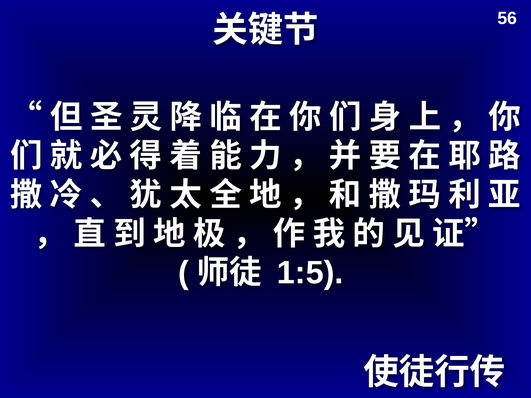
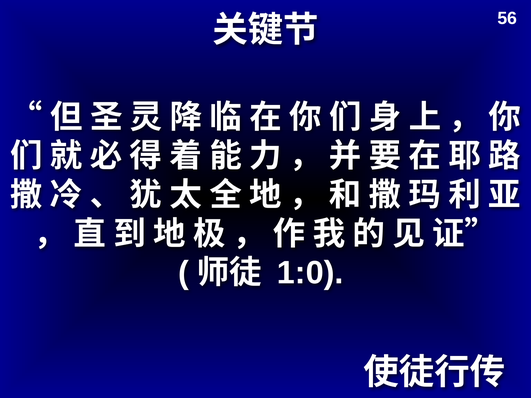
1:5: 1:5 -> 1:0 (310, 273)
